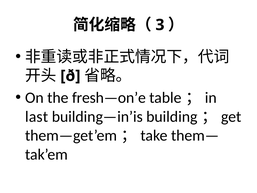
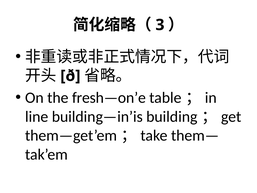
last: last -> line (37, 117)
